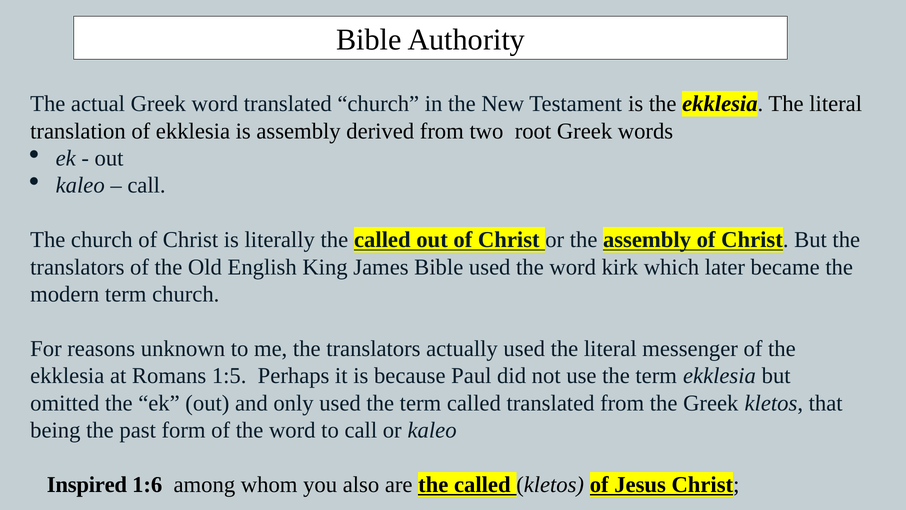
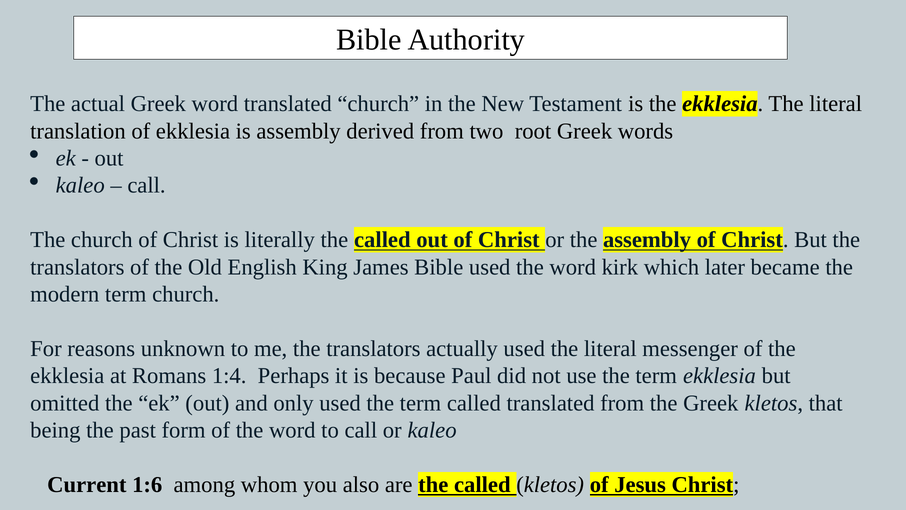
1:5: 1:5 -> 1:4 (229, 376)
Inspired: Inspired -> Current (87, 484)
